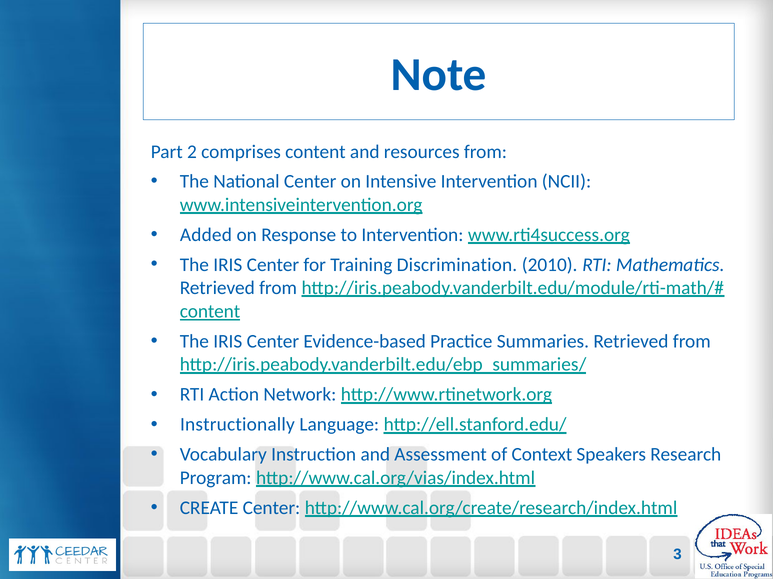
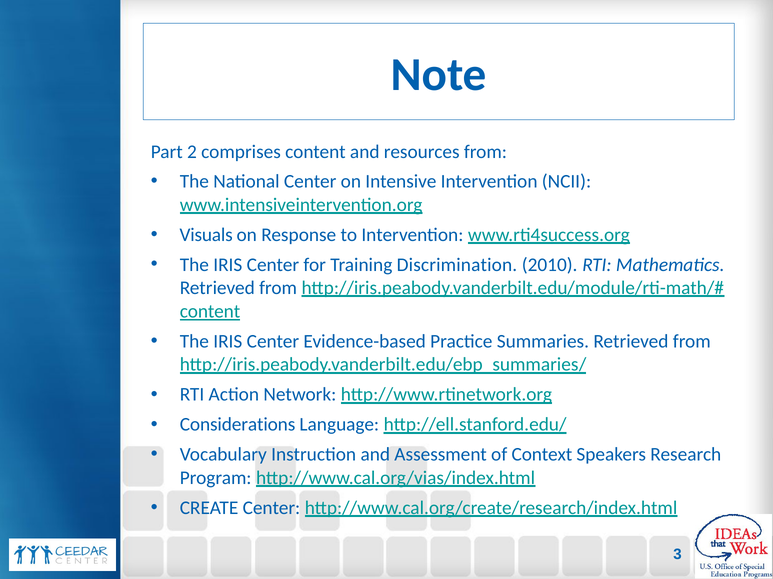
Added: Added -> Visuals (206, 235)
Instructionally: Instructionally -> Considerations (238, 425)
